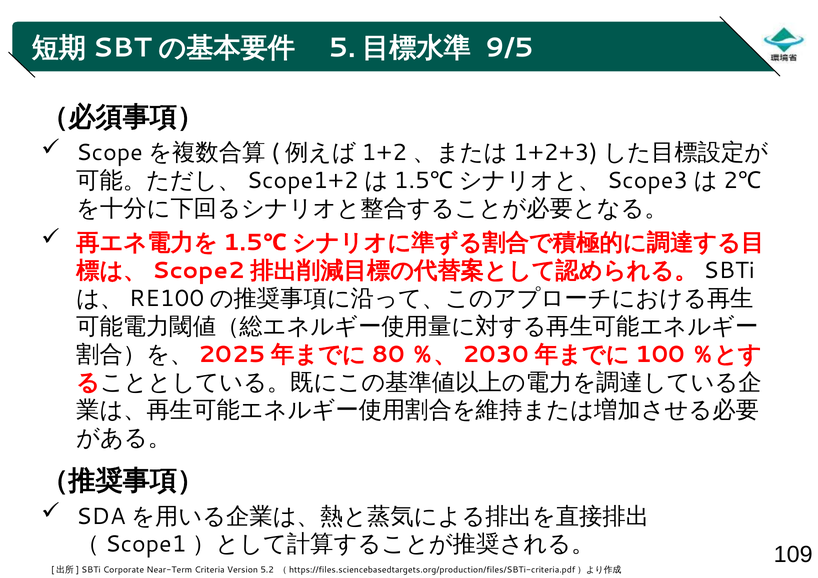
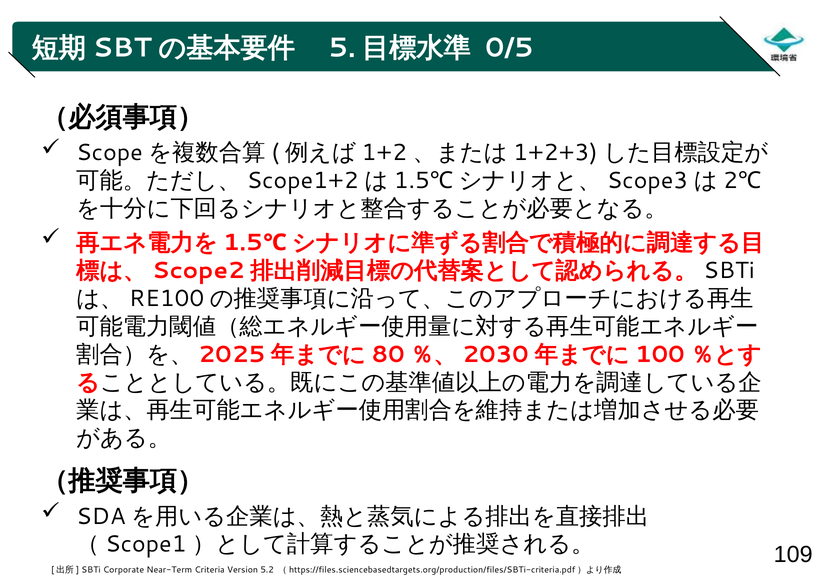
9/5: 9/5 -> 0/5 (510, 48)
